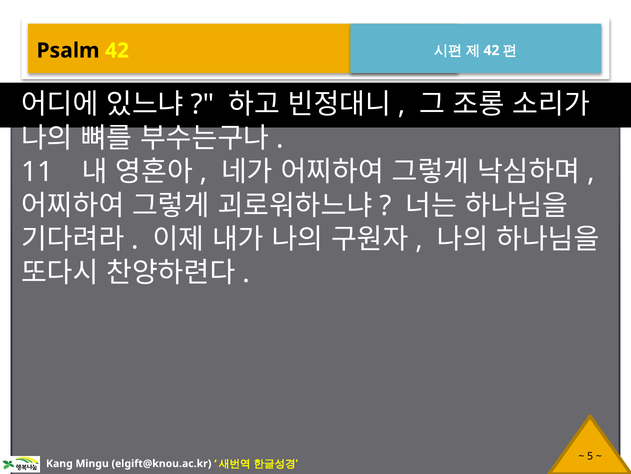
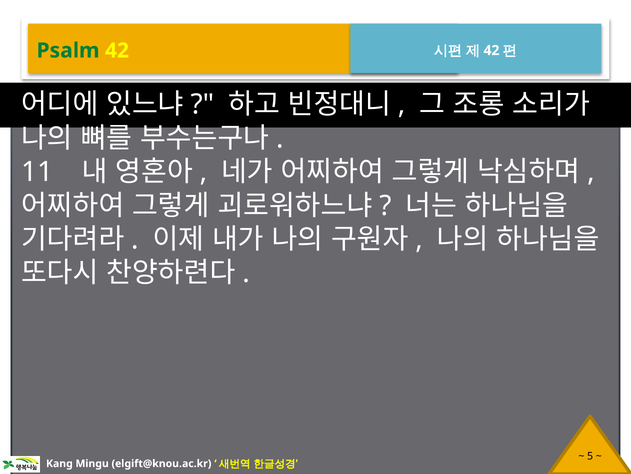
Psalm colour: black -> green (68, 50)
